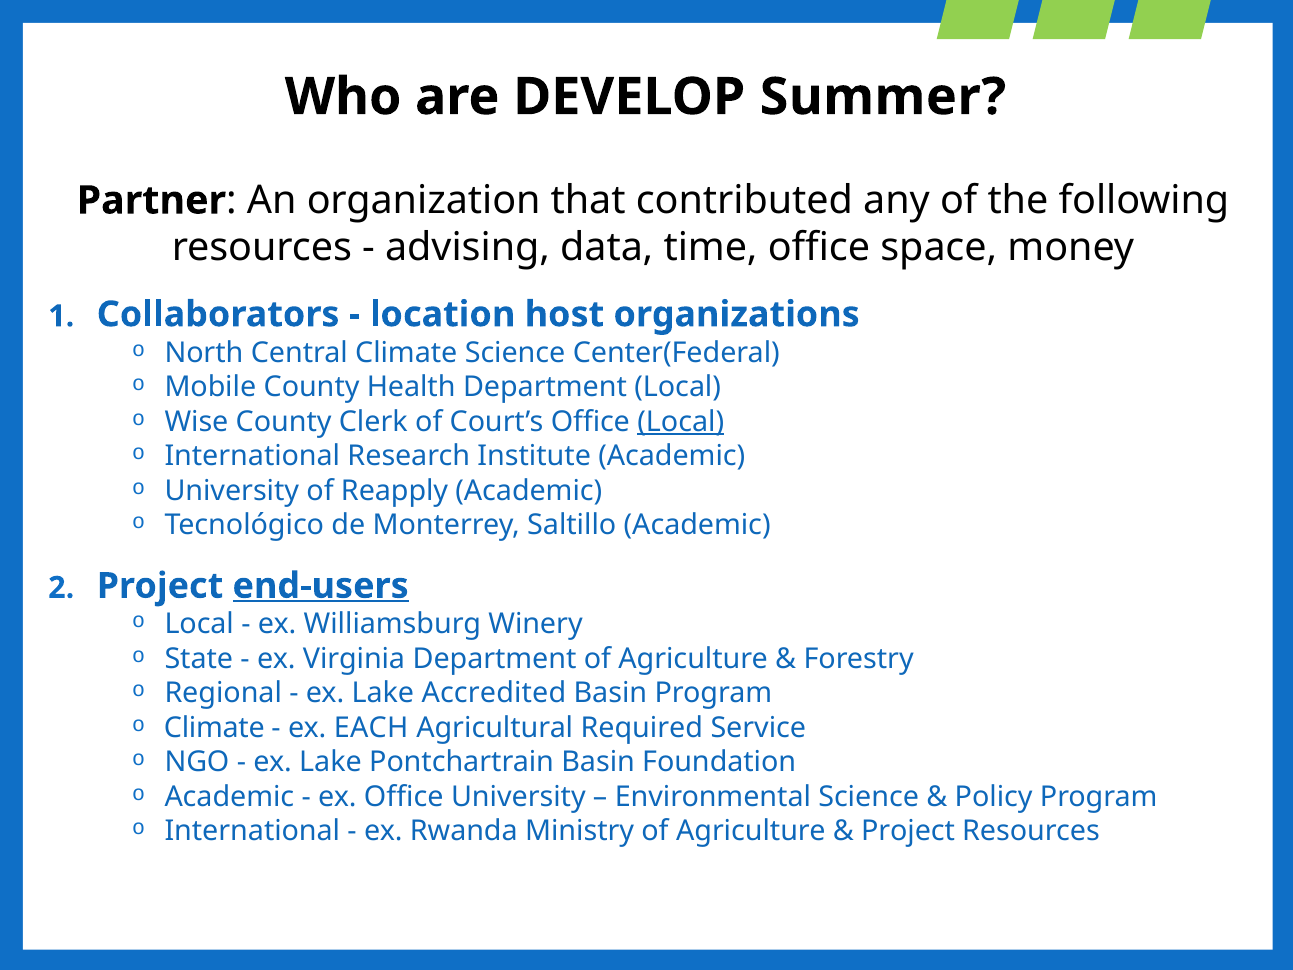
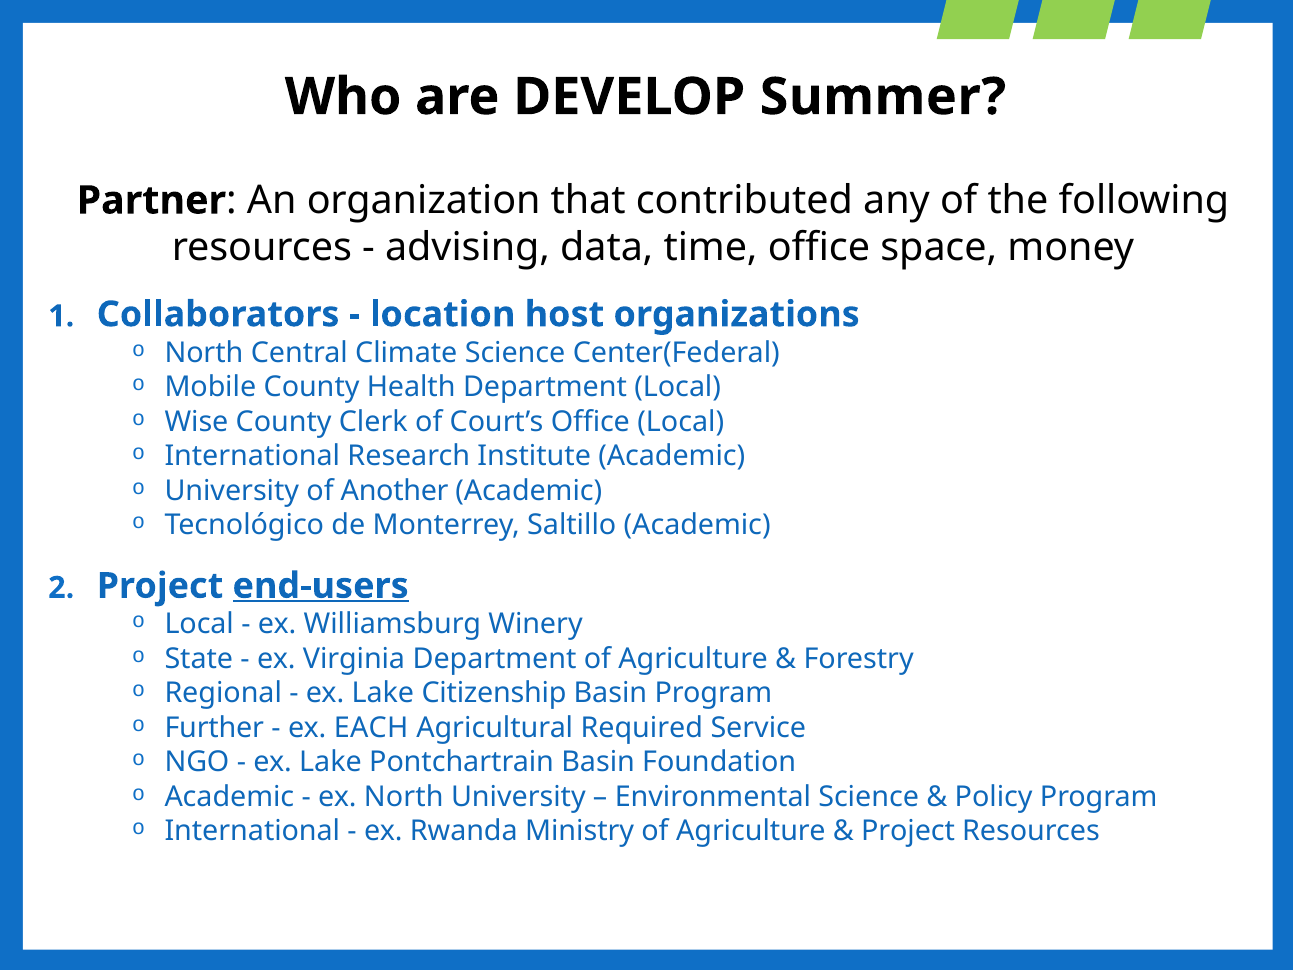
Local underline: present -> none (681, 422)
Reapply: Reapply -> Another (395, 490)
Accredited: Accredited -> Citizenship (494, 693)
Climate: Climate -> Further (214, 727)
ex Office: Office -> North (404, 796)
